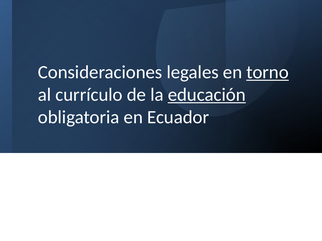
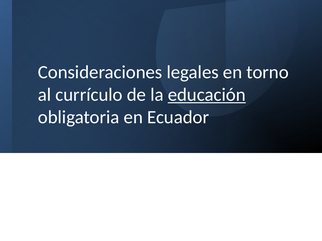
torno underline: present -> none (268, 72)
